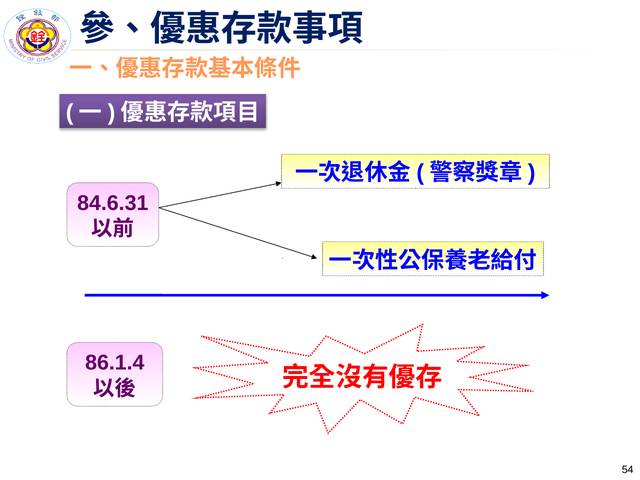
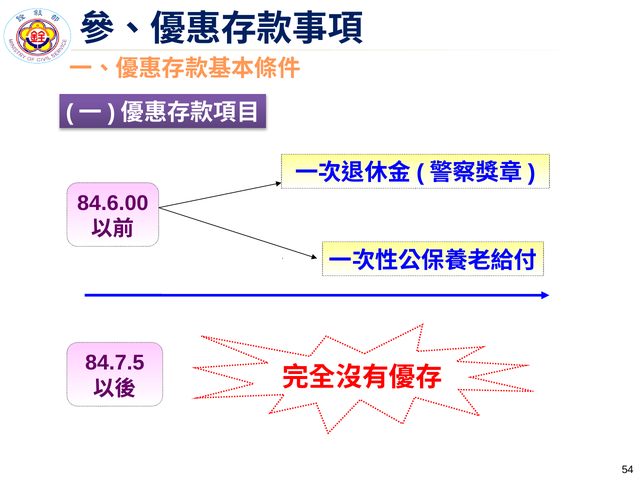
84.6.31: 84.6.31 -> 84.6.00 (113, 203)
86.1.4: 86.1.4 -> 84.7.5 (115, 363)
